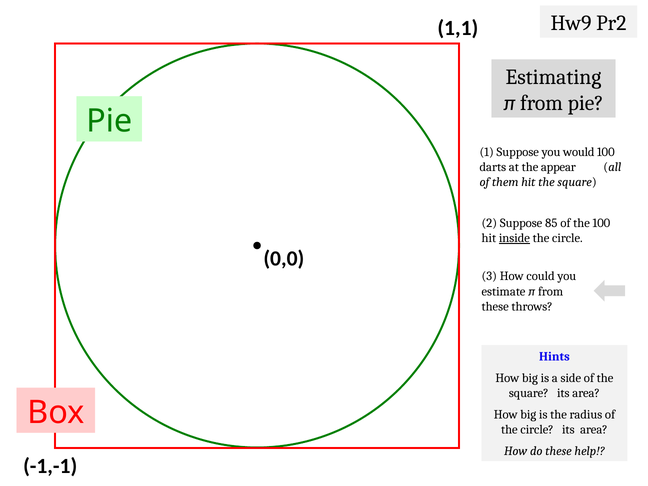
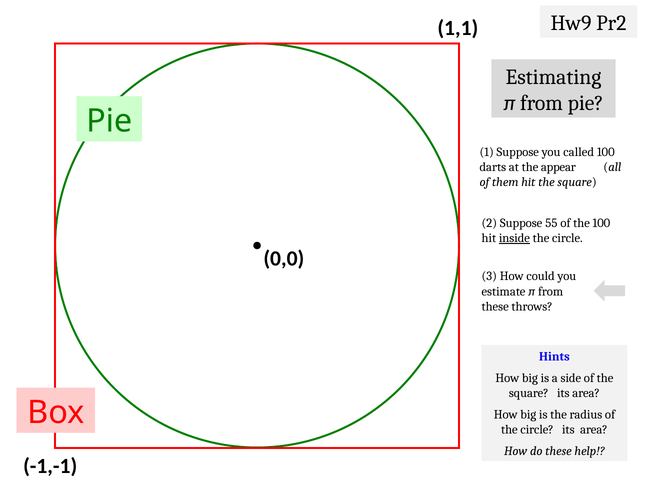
would: would -> called (579, 152)
85: 85 -> 55 (551, 223)
